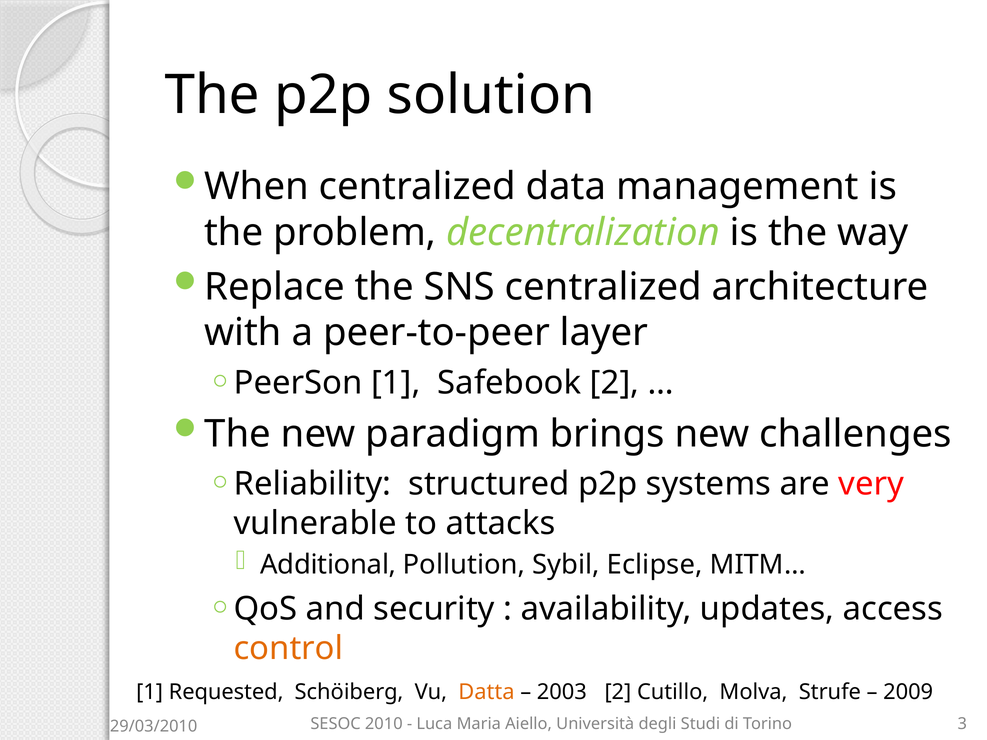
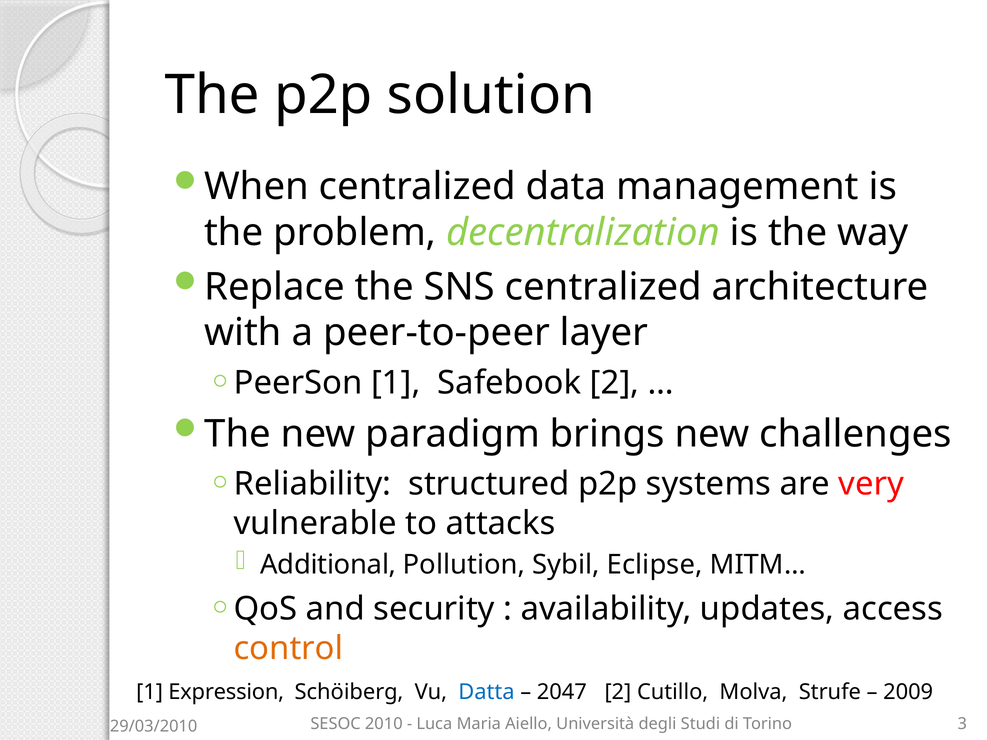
Requested: Requested -> Expression (226, 692)
Datta colour: orange -> blue (486, 692)
2003: 2003 -> 2047 (562, 692)
